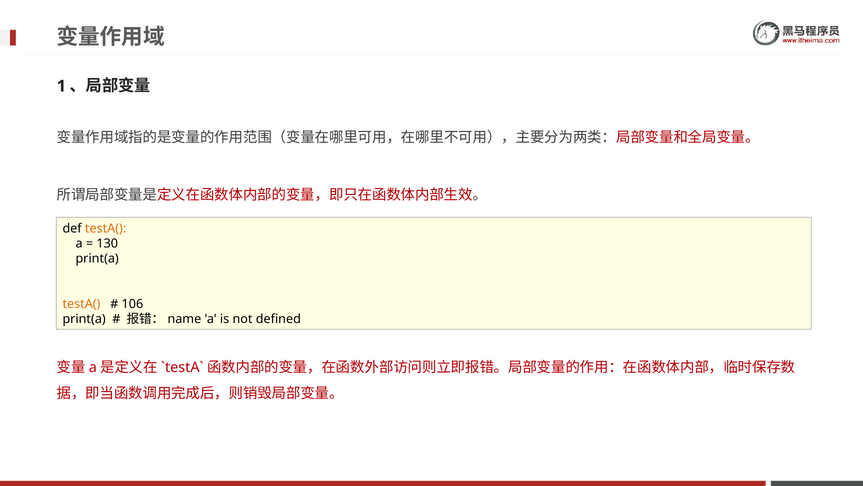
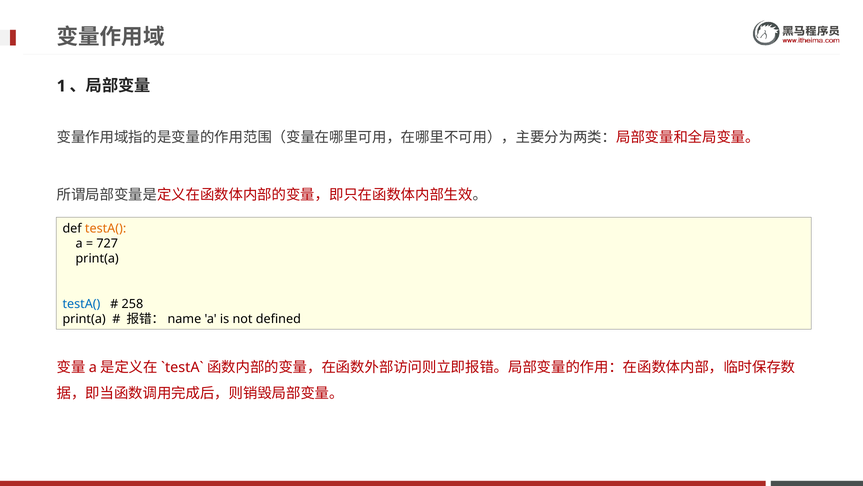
130: 130 -> 727 (107, 243)
testA( colour: orange -> blue (81, 304)
106: 106 -> 258 (132, 304)
